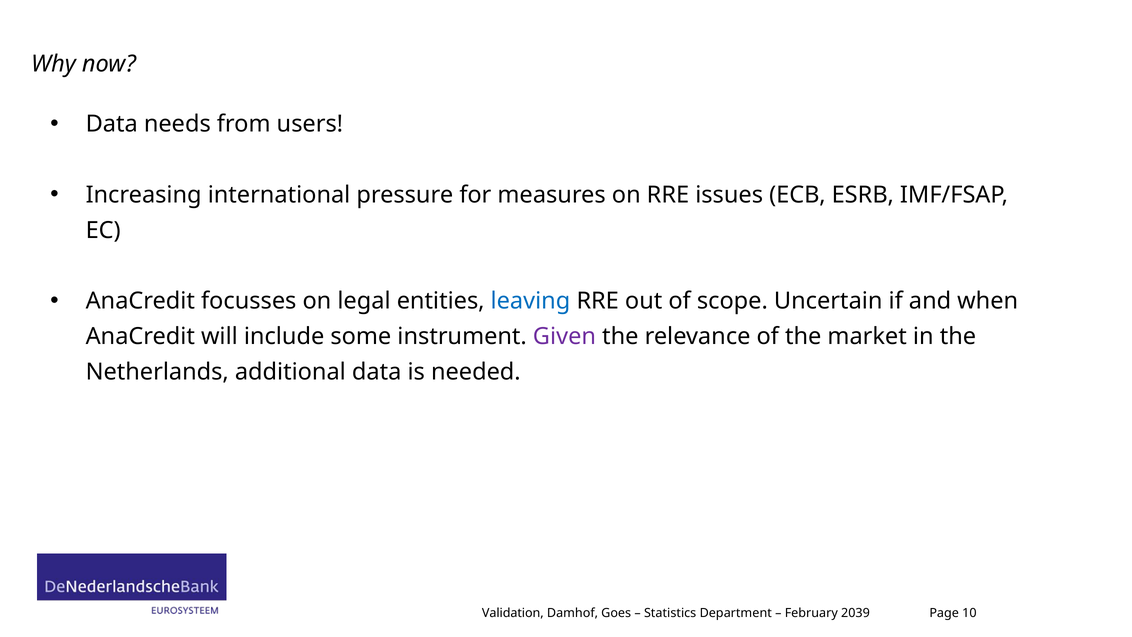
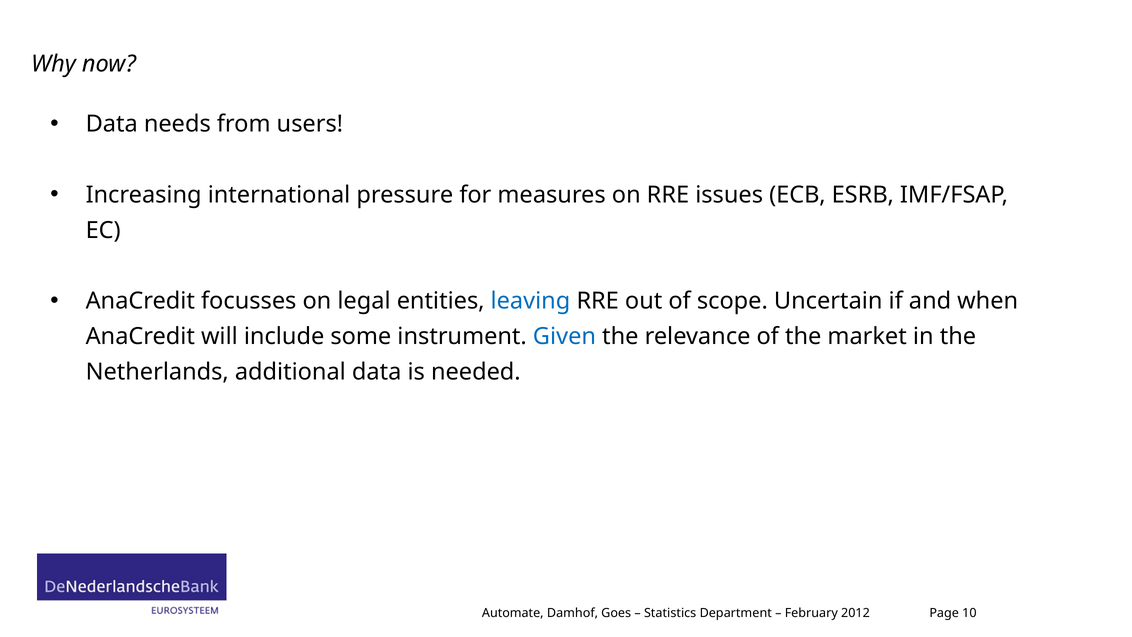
Given colour: purple -> blue (564, 336)
Validation: Validation -> Automate (513, 613)
2039: 2039 -> 2012 (855, 613)
